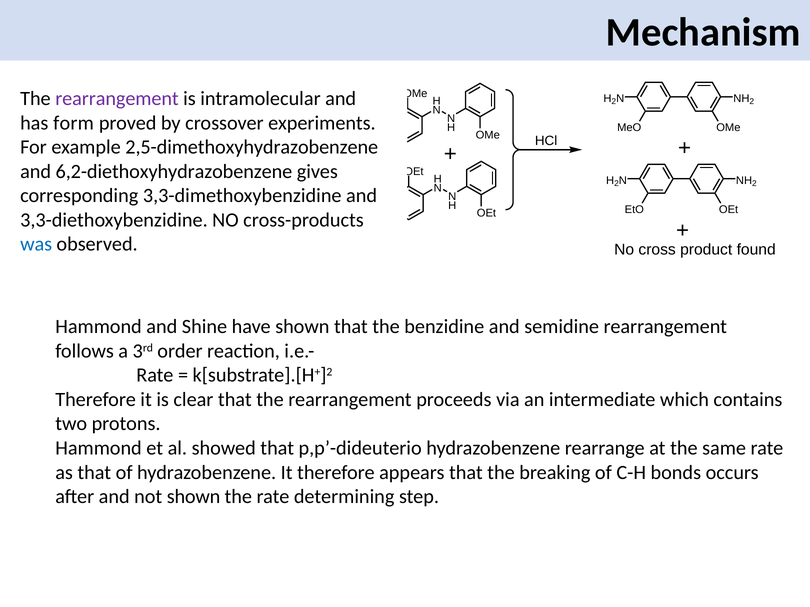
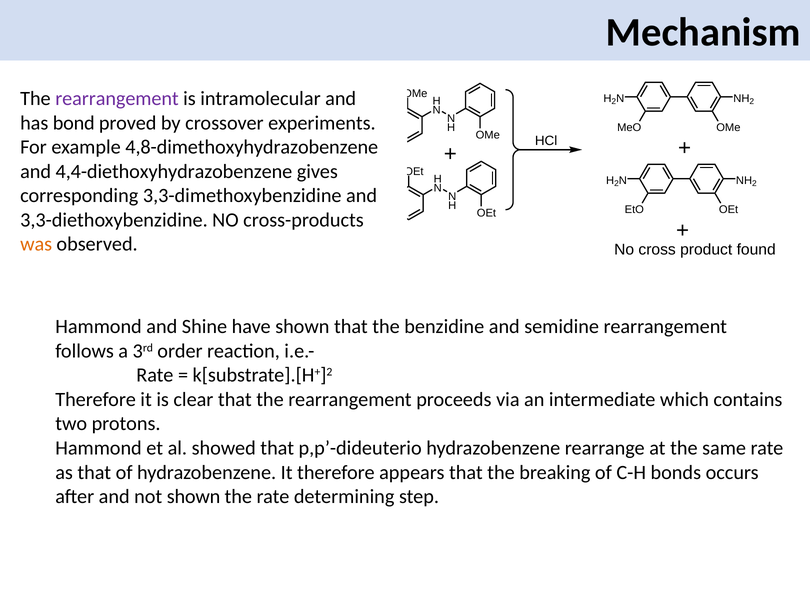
form: form -> bond (74, 123)
2,5-dimethoxyhydrazobenzene: 2,5-dimethoxyhydrazobenzene -> 4,8-dimethoxyhydrazobenzene (252, 147)
6,2-diethoxyhydrazobenzene: 6,2-diethoxyhydrazobenzene -> 4,4-diethoxyhydrazobenzene (174, 172)
was colour: blue -> orange (36, 245)
